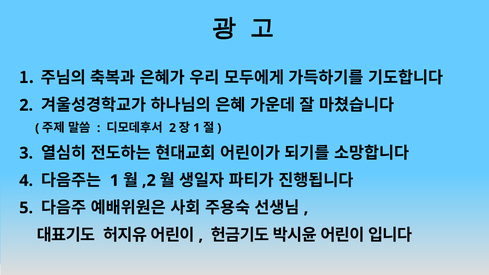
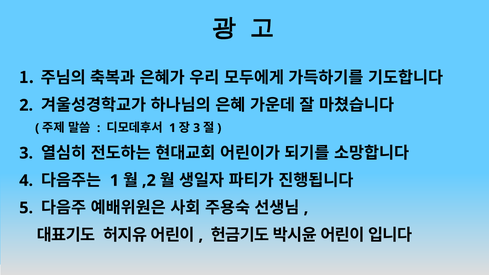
2: 2 -> 1 (173, 128)
1: 1 -> 3 (197, 128)
